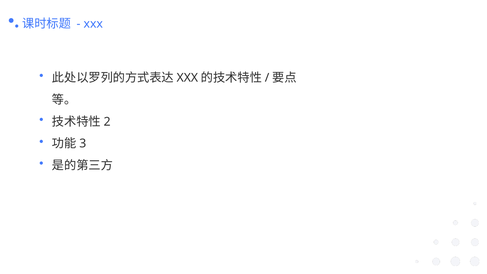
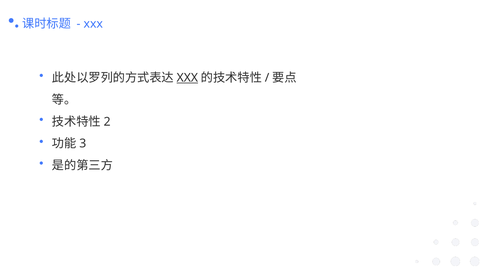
XXX underline: none -> present (187, 78)
